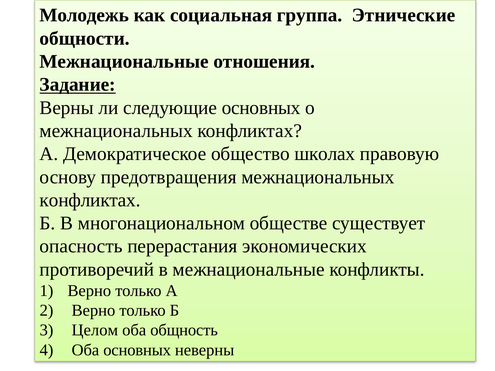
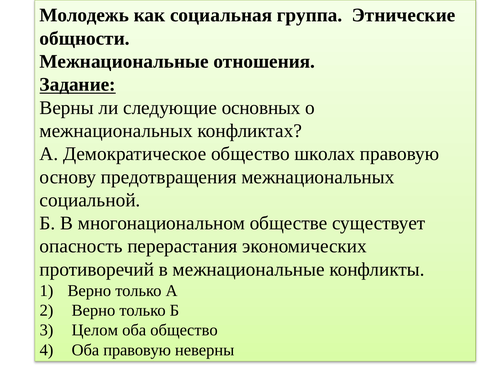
конфликтах: конфликтах -> социальной (90, 200)
оба общность: общность -> общество (184, 330)
Оба основных: основных -> правовую (137, 350)
